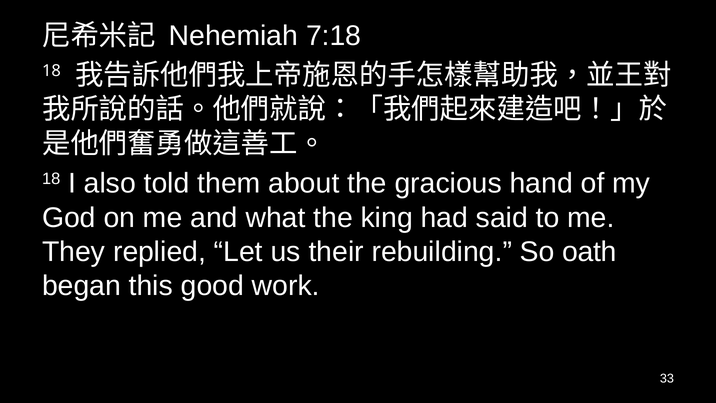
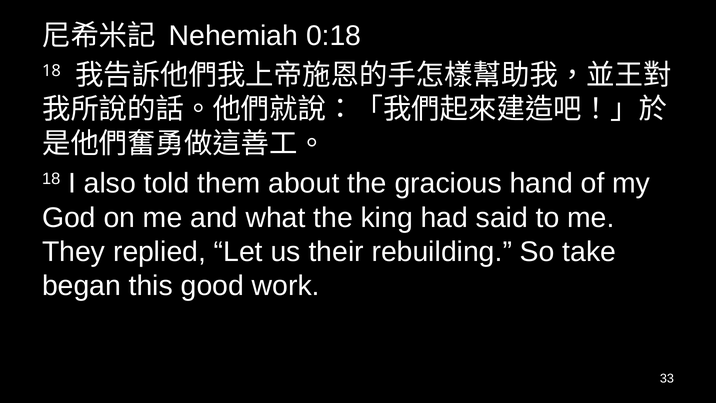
7:18: 7:18 -> 0:18 (334, 36)
oath: oath -> take (589, 252)
